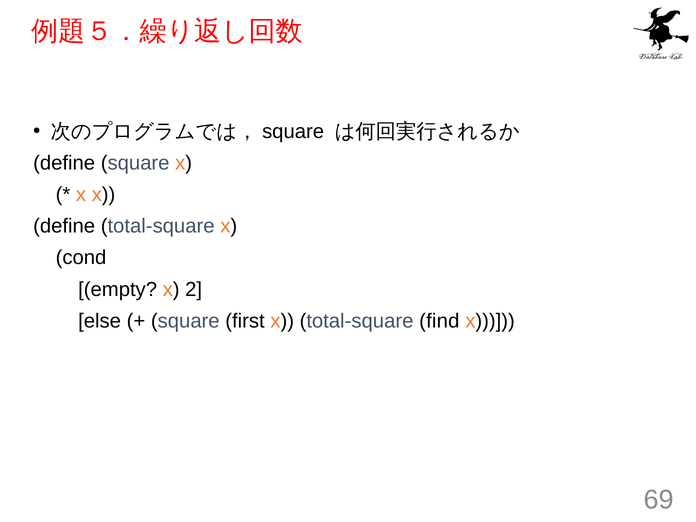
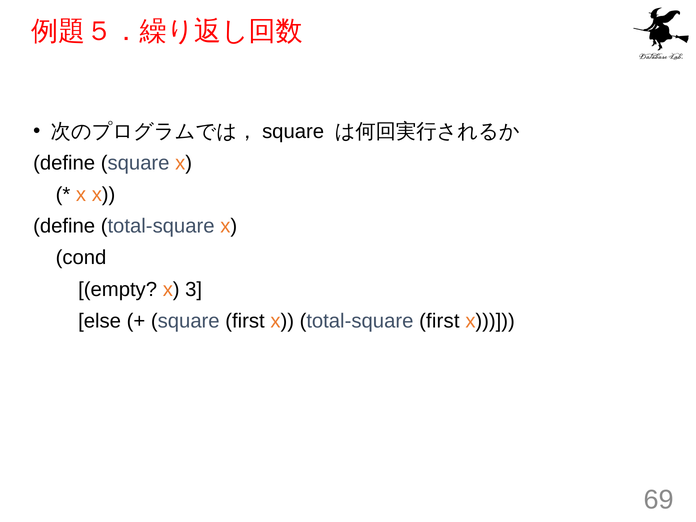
2: 2 -> 3 (194, 289)
total-square find: find -> first (439, 321)
